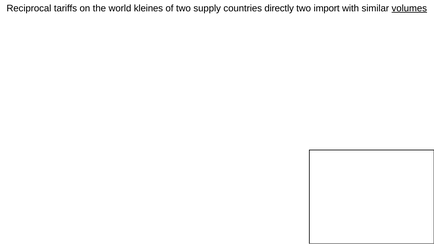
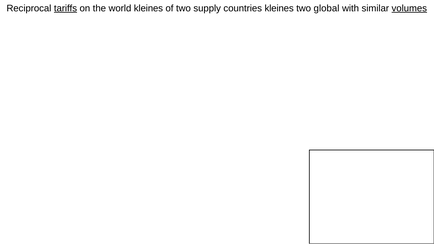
tariffs underline: none -> present (66, 8)
countries directly: directly -> kleines (279, 8)
import: import -> global (327, 8)
